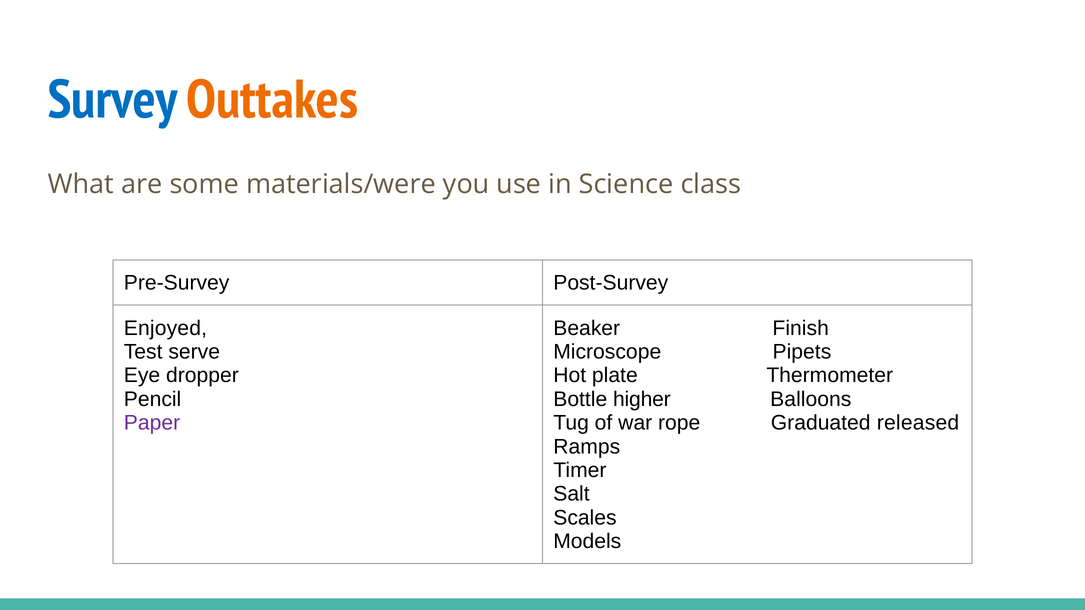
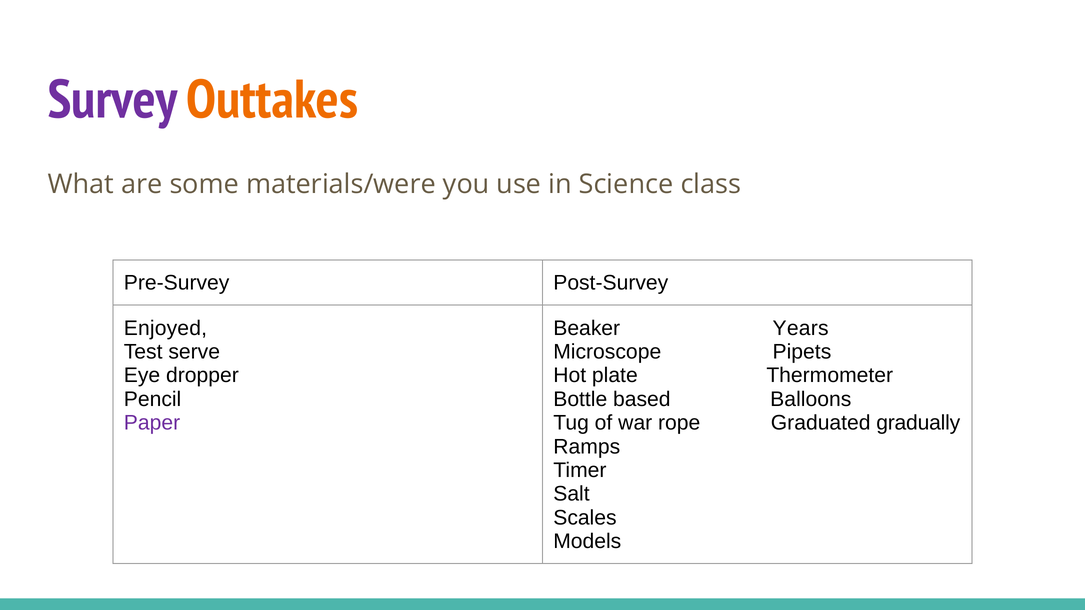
Survey colour: blue -> purple (113, 100)
Finish: Finish -> Years (801, 328)
higher: higher -> based (642, 399)
released: released -> gradually (918, 423)
